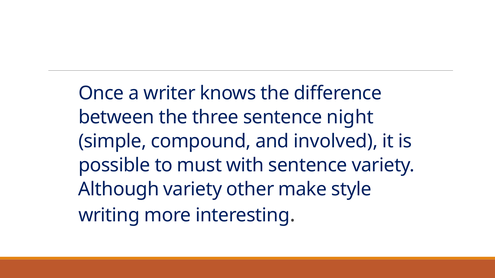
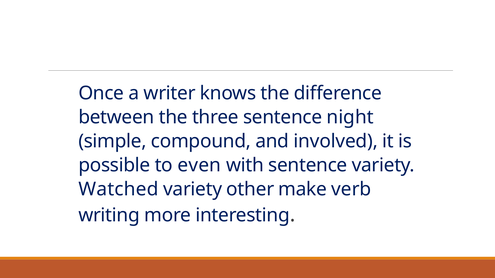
must: must -> even (199, 165)
Although: Although -> Watched (118, 189)
style: style -> verb (351, 189)
